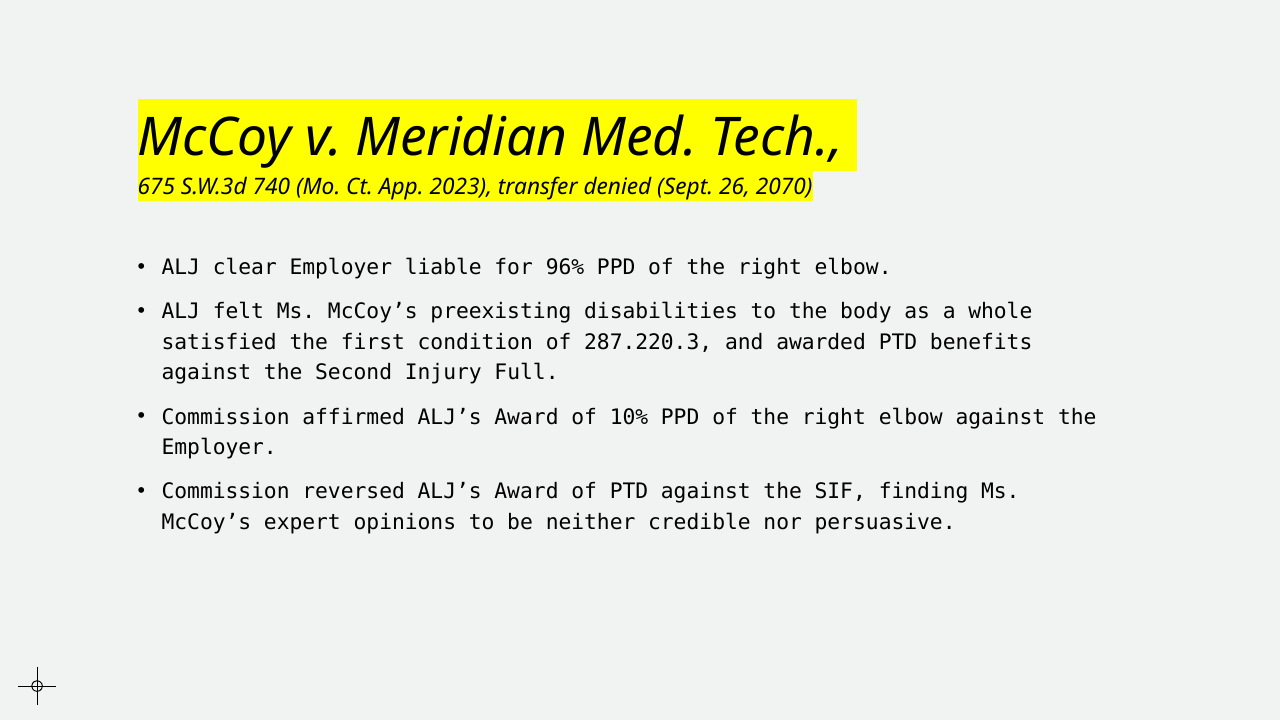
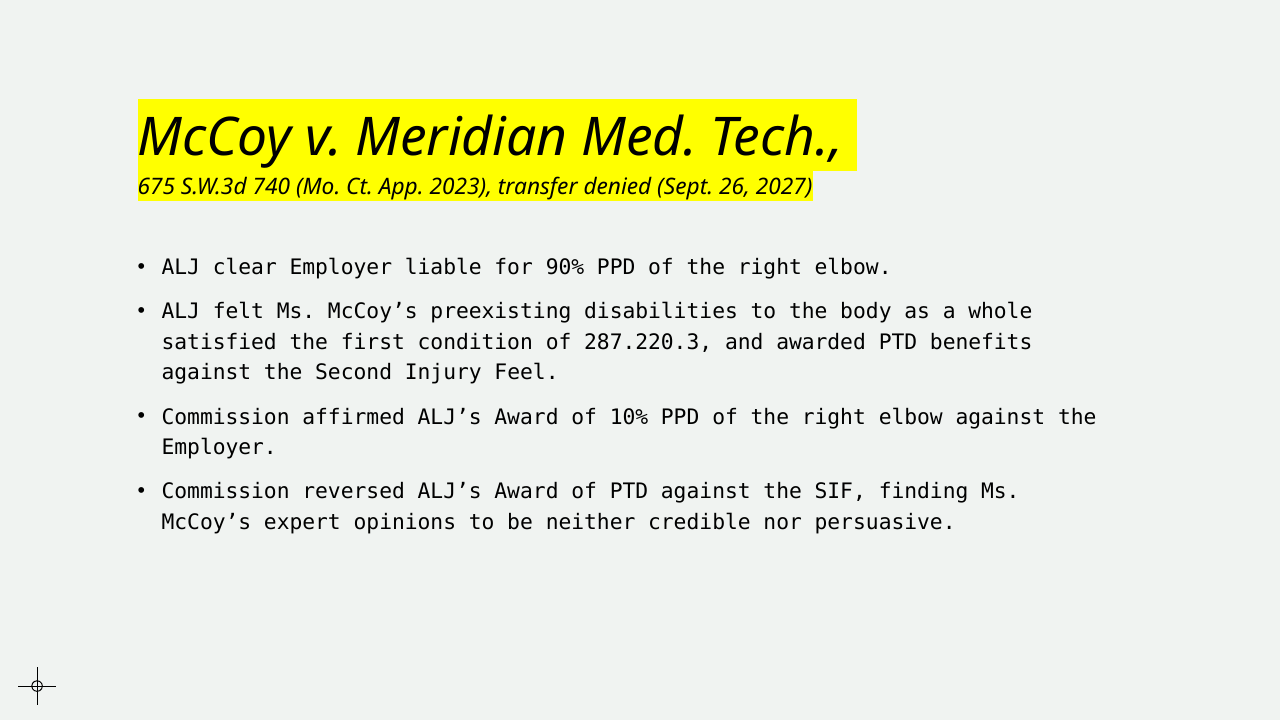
2070: 2070 -> 2027 (784, 187)
96%: 96% -> 90% (565, 268)
Full: Full -> Feel (527, 373)
